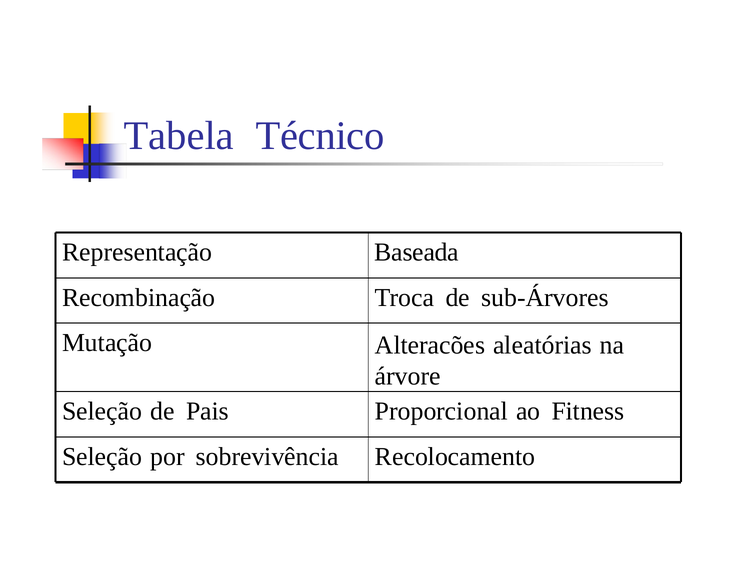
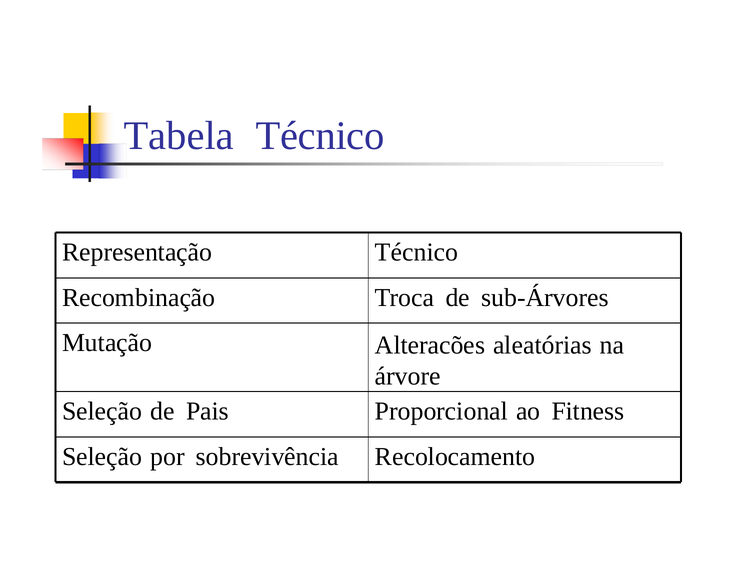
Representação Baseada: Baseada -> Técnico (416, 252)
